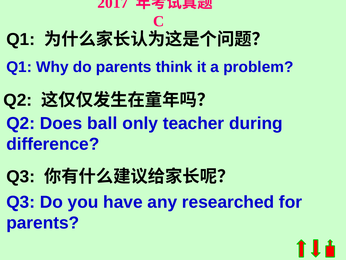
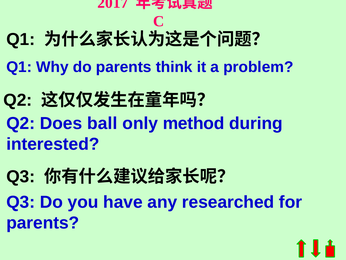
teacher: teacher -> method (194, 123)
difference: difference -> interested (53, 144)
